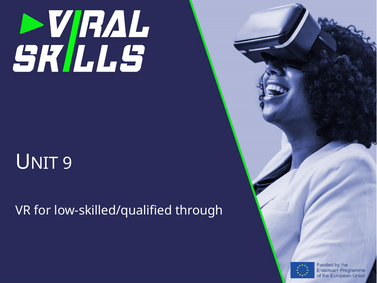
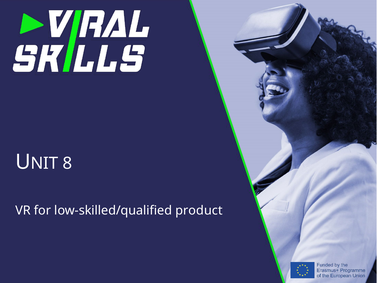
9: 9 -> 8 (67, 163)
through: through -> product (199, 210)
